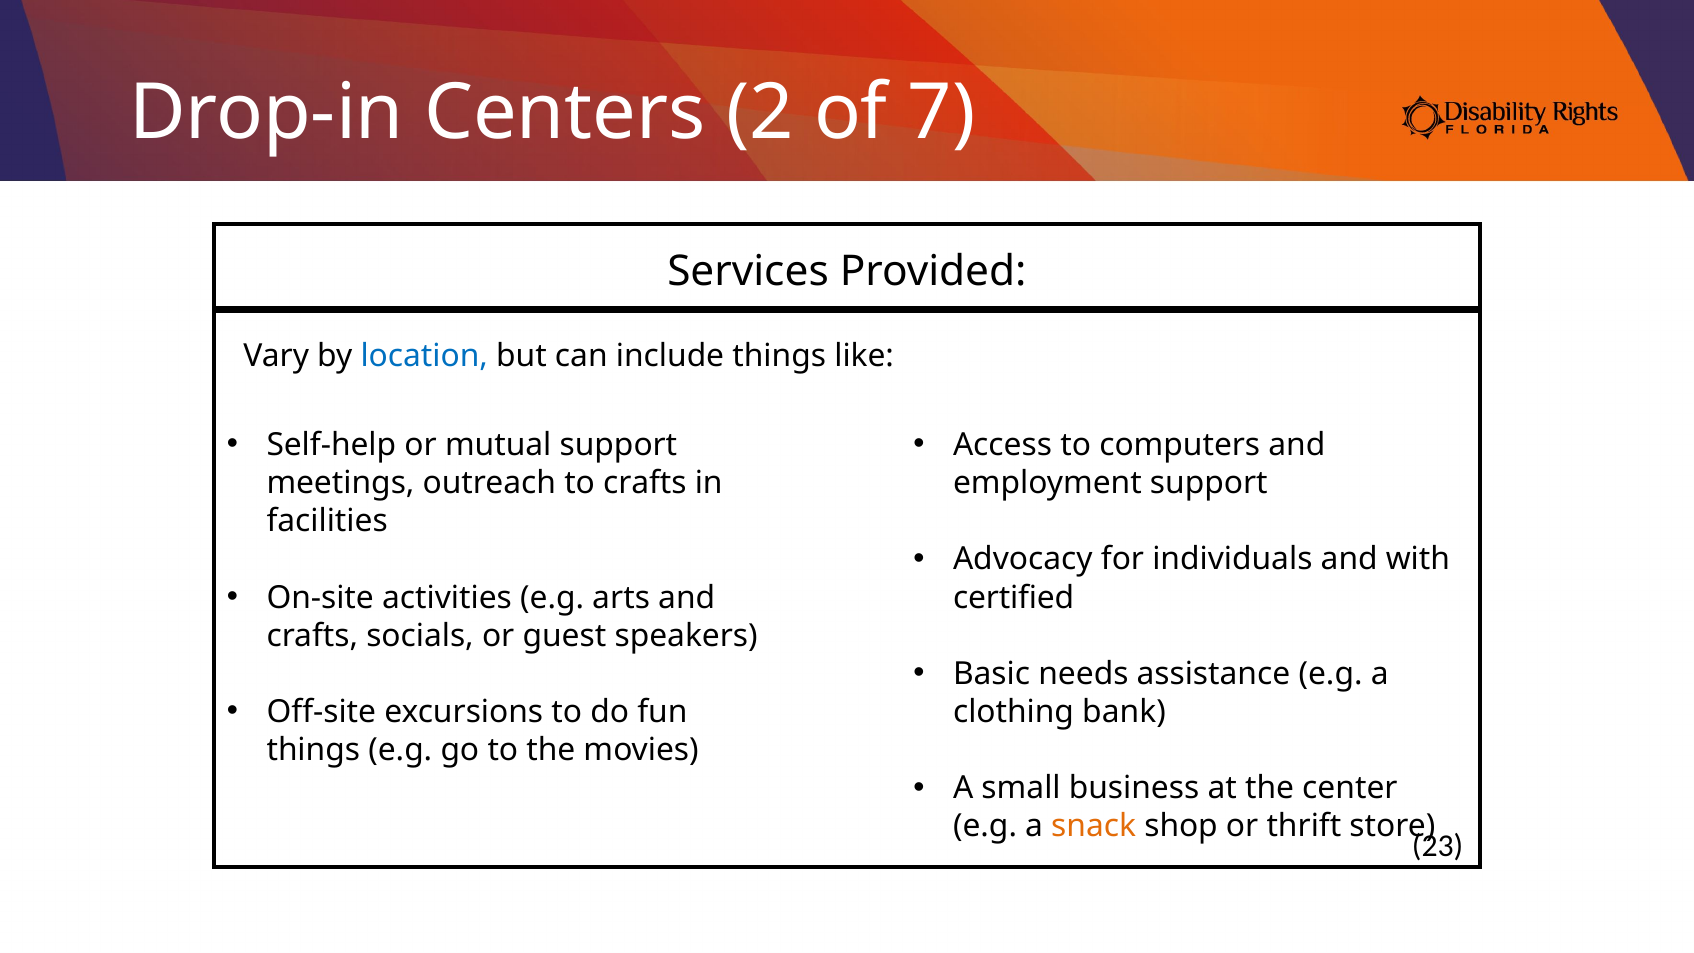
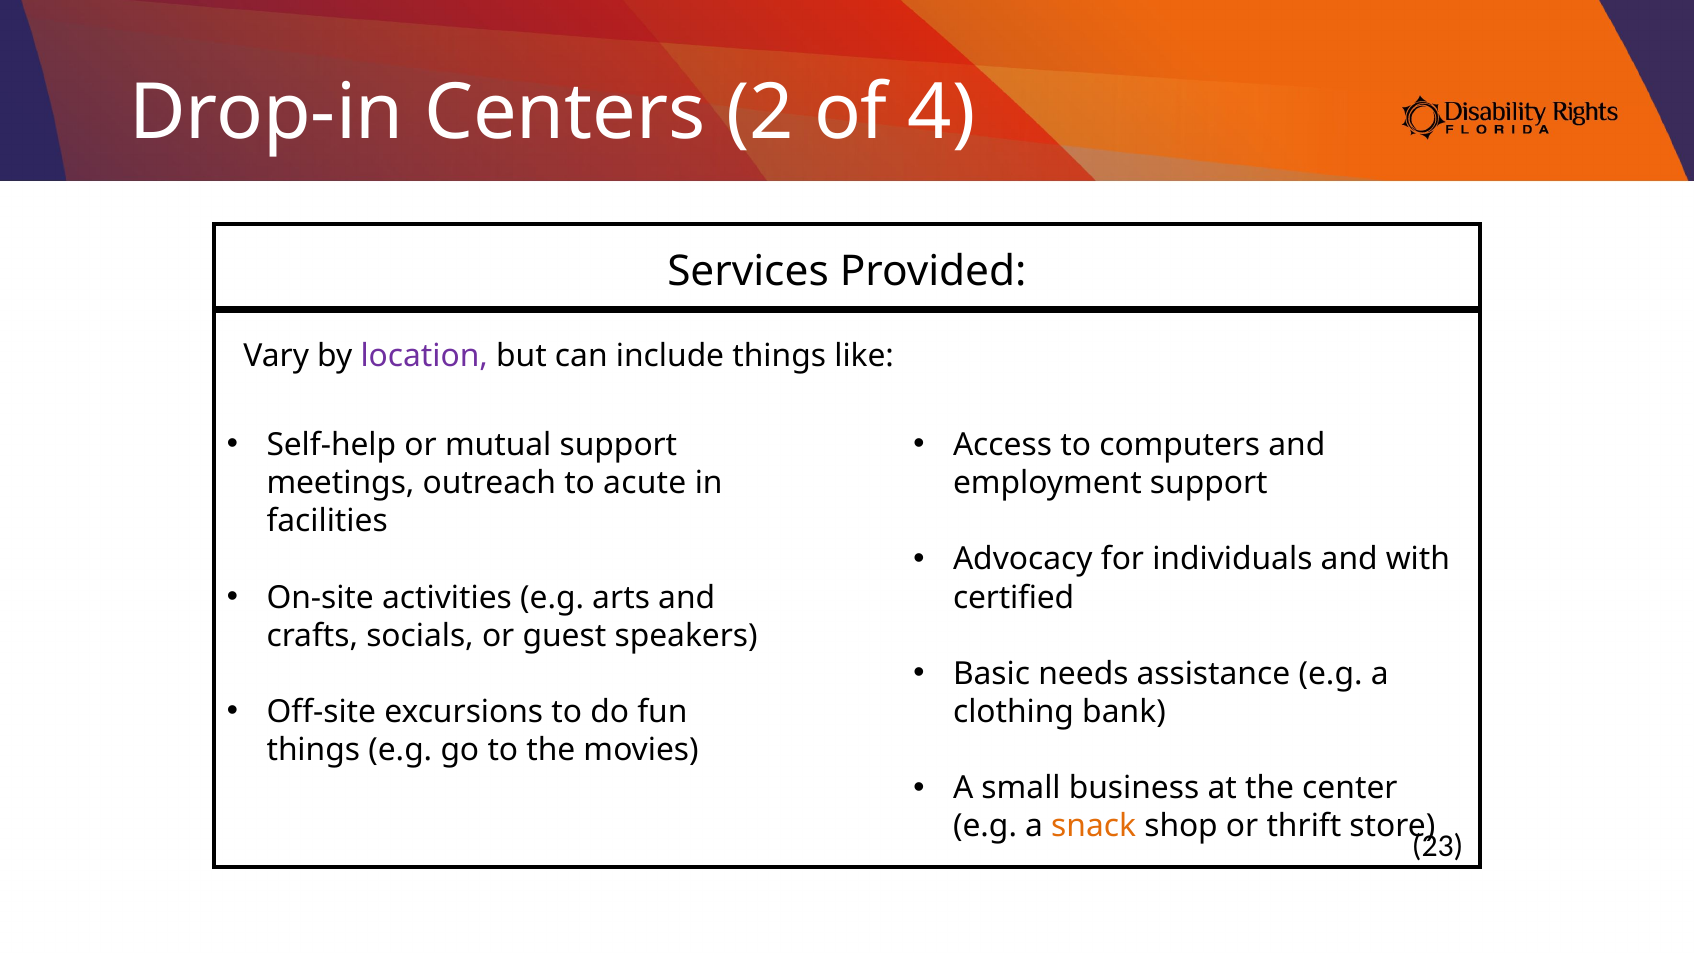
7: 7 -> 4 (942, 113)
location colour: blue -> purple (424, 356)
to crafts: crafts -> acute (645, 483)
